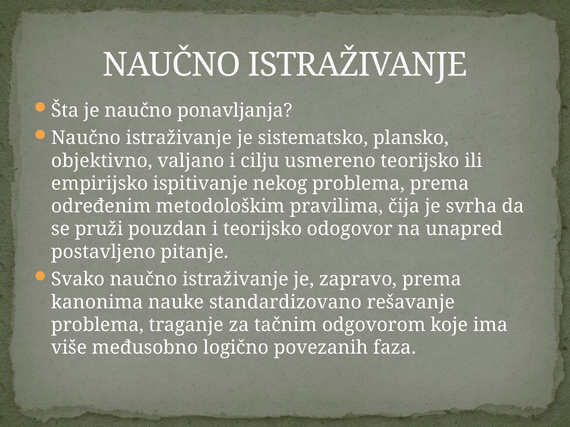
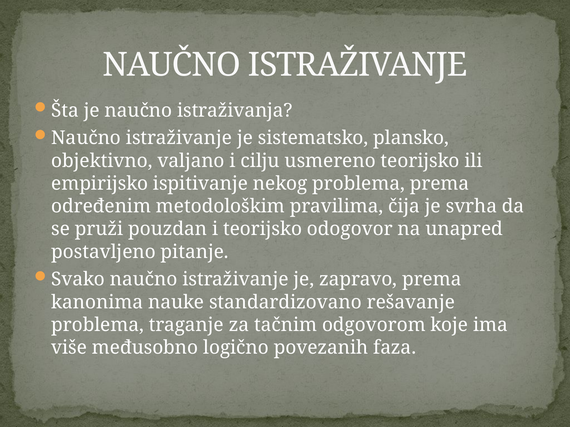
ponavljanja: ponavljanja -> istraživanja (235, 111)
